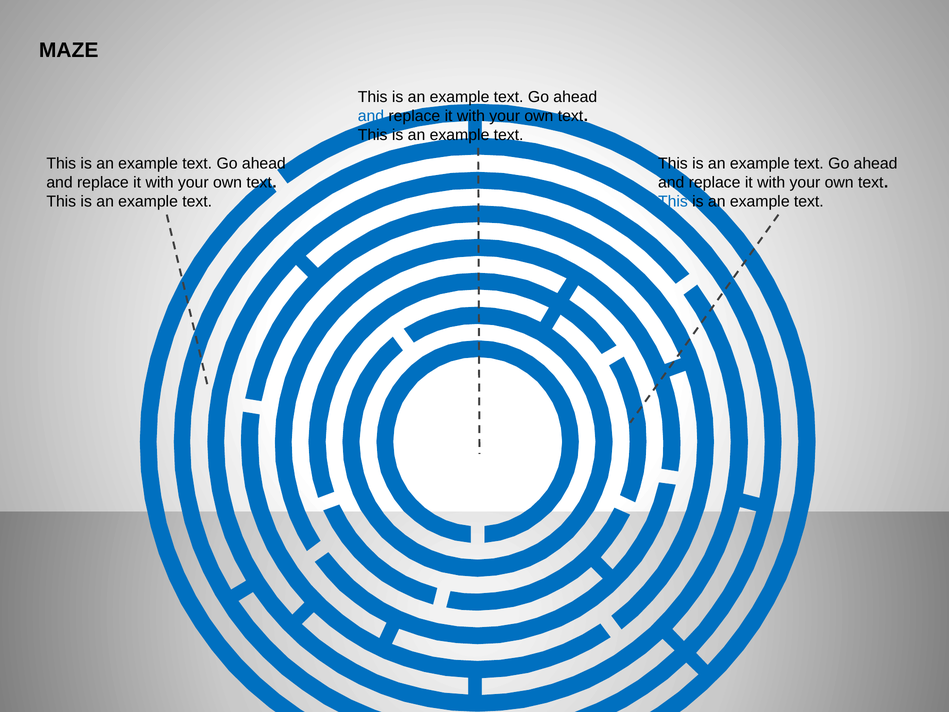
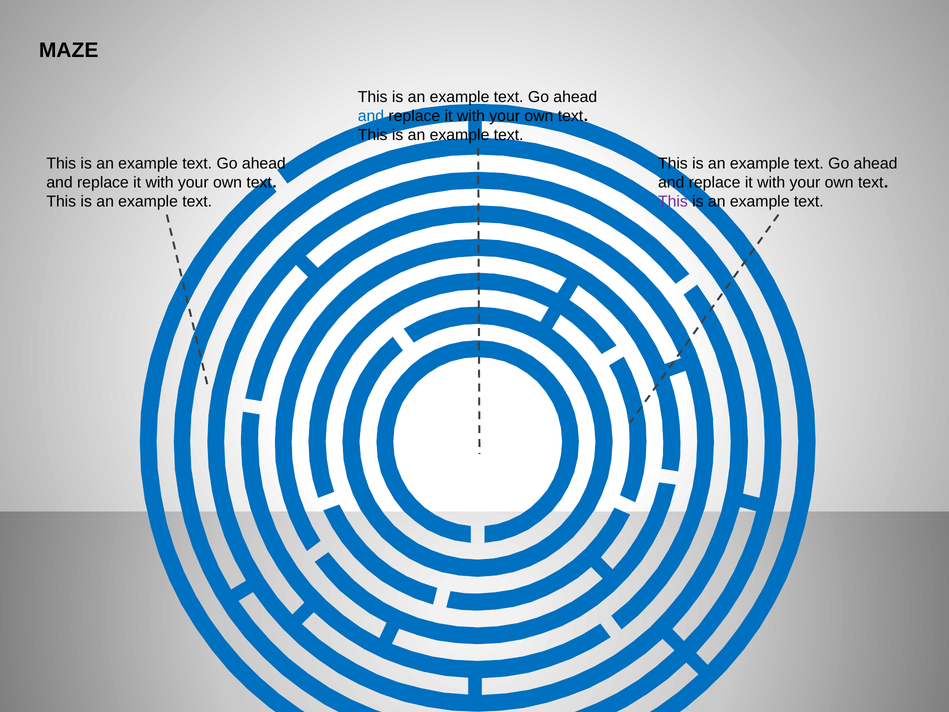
This colour: blue -> purple (673, 201)
